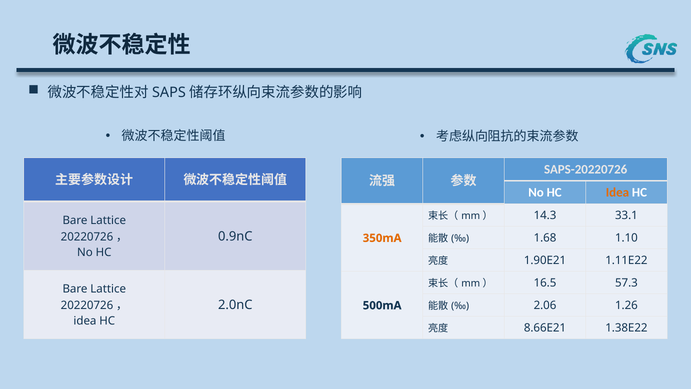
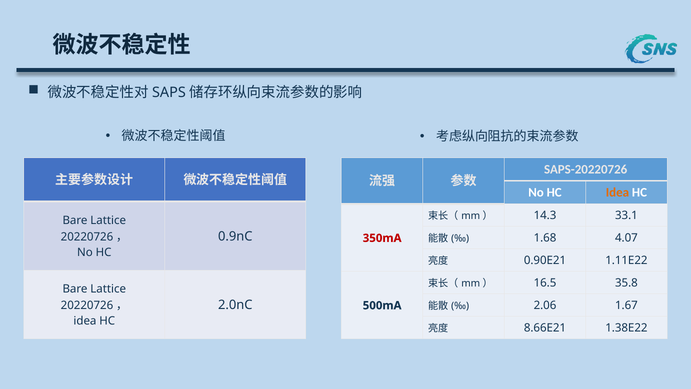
1.10: 1.10 -> 4.07 (626, 238)
350mA colour: orange -> red (382, 238)
1.90E21: 1.90E21 -> 0.90E21 (545, 260)
57.3: 57.3 -> 35.8 (626, 283)
1.26: 1.26 -> 1.67 (626, 305)
